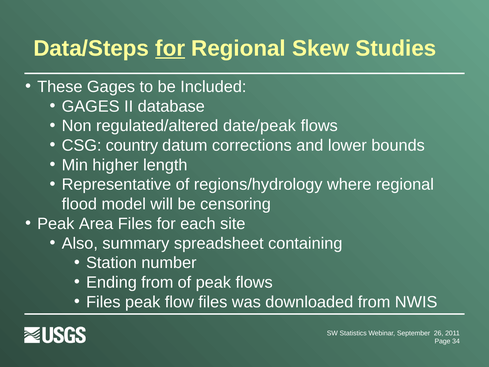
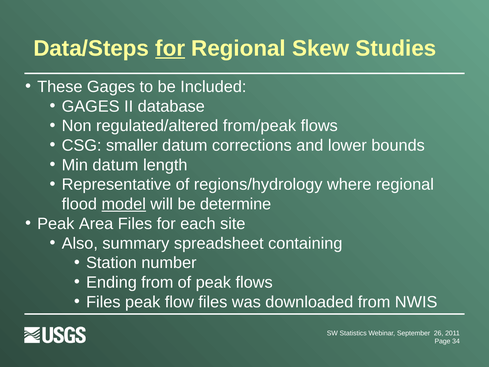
date/peak: date/peak -> from/peak (259, 126)
country: country -> smaller (132, 145)
Min higher: higher -> datum (115, 165)
model underline: none -> present (124, 204)
censoring: censoring -> determine (236, 204)
